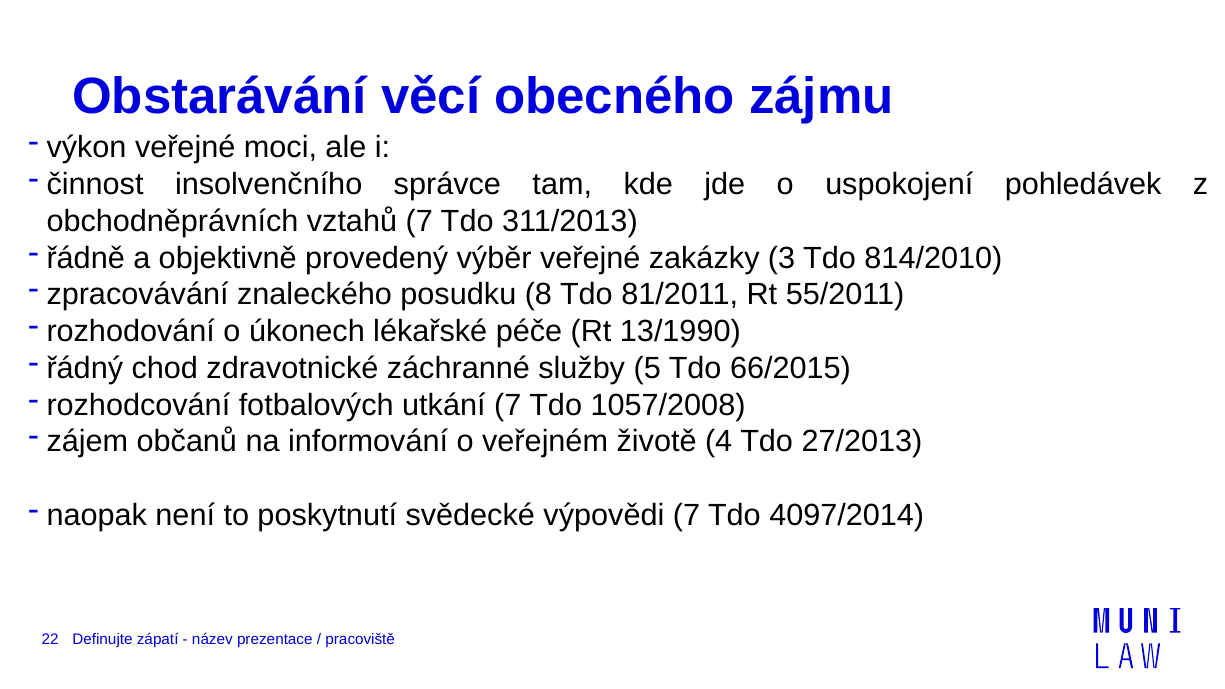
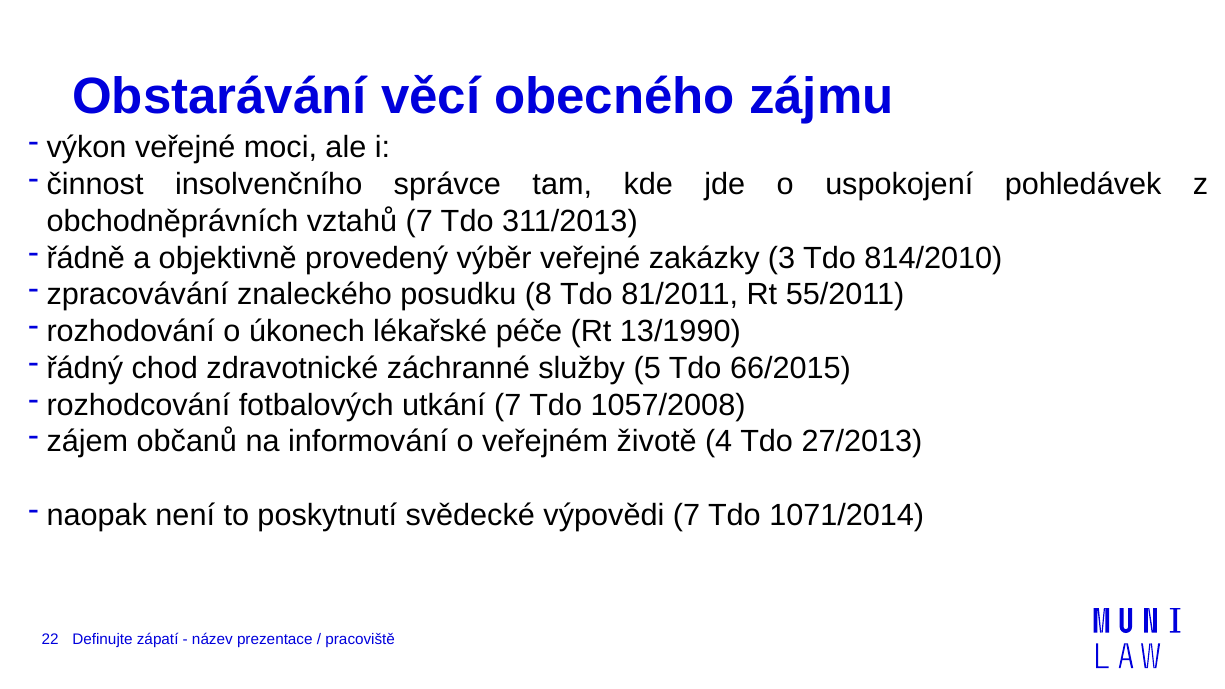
4097/2014: 4097/2014 -> 1071/2014 (847, 515)
